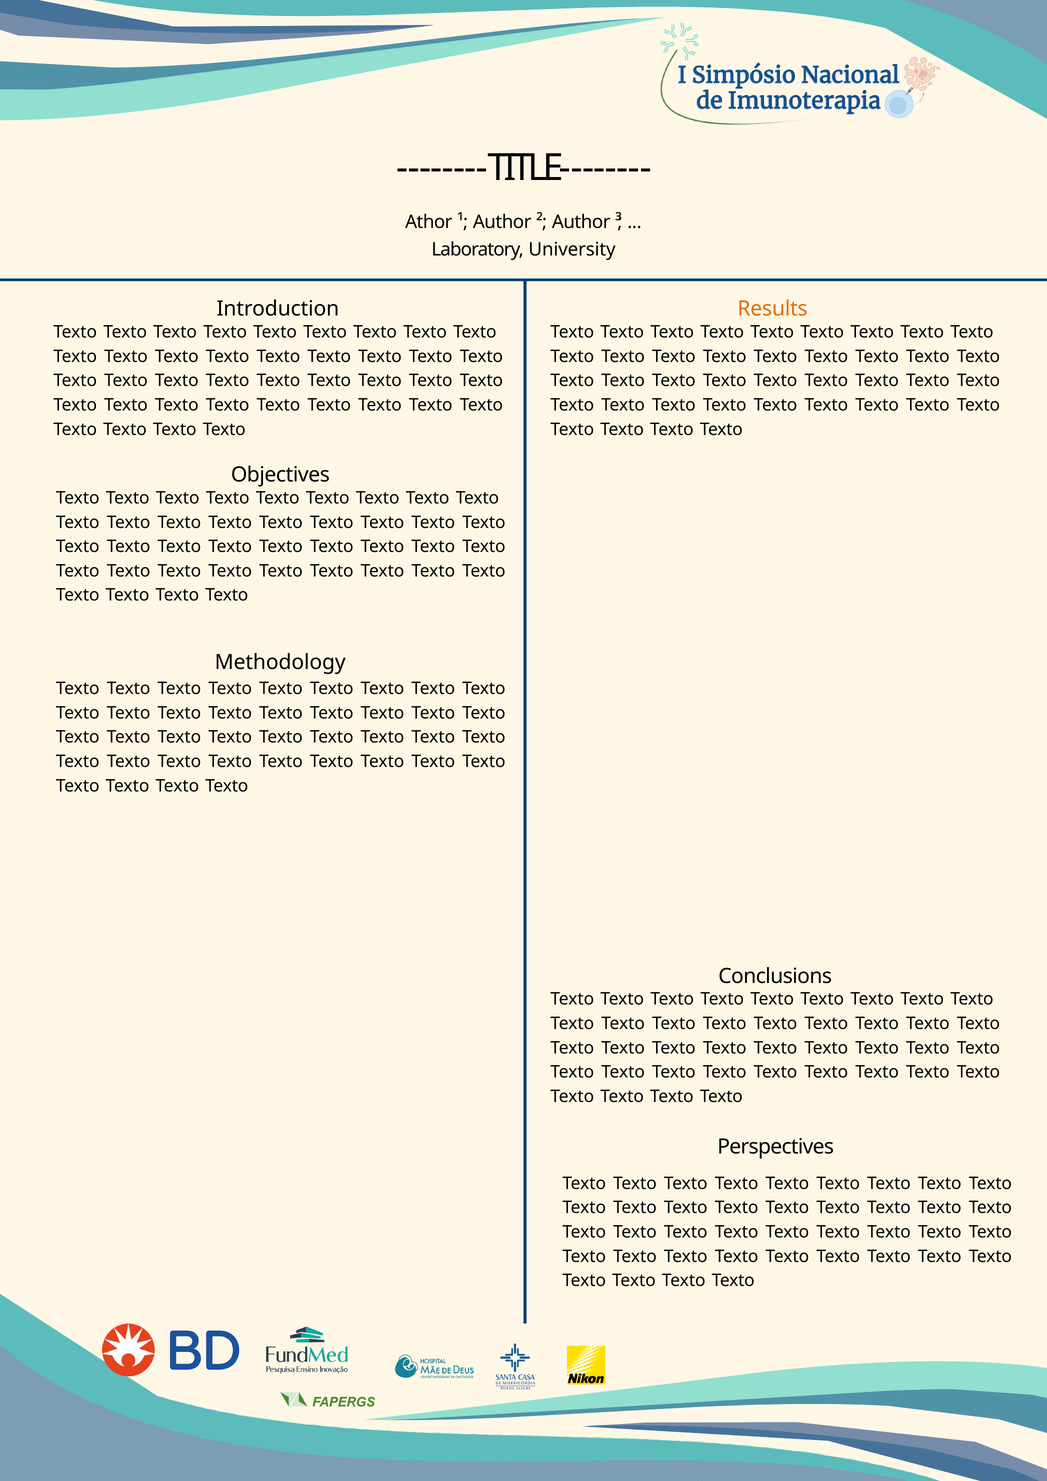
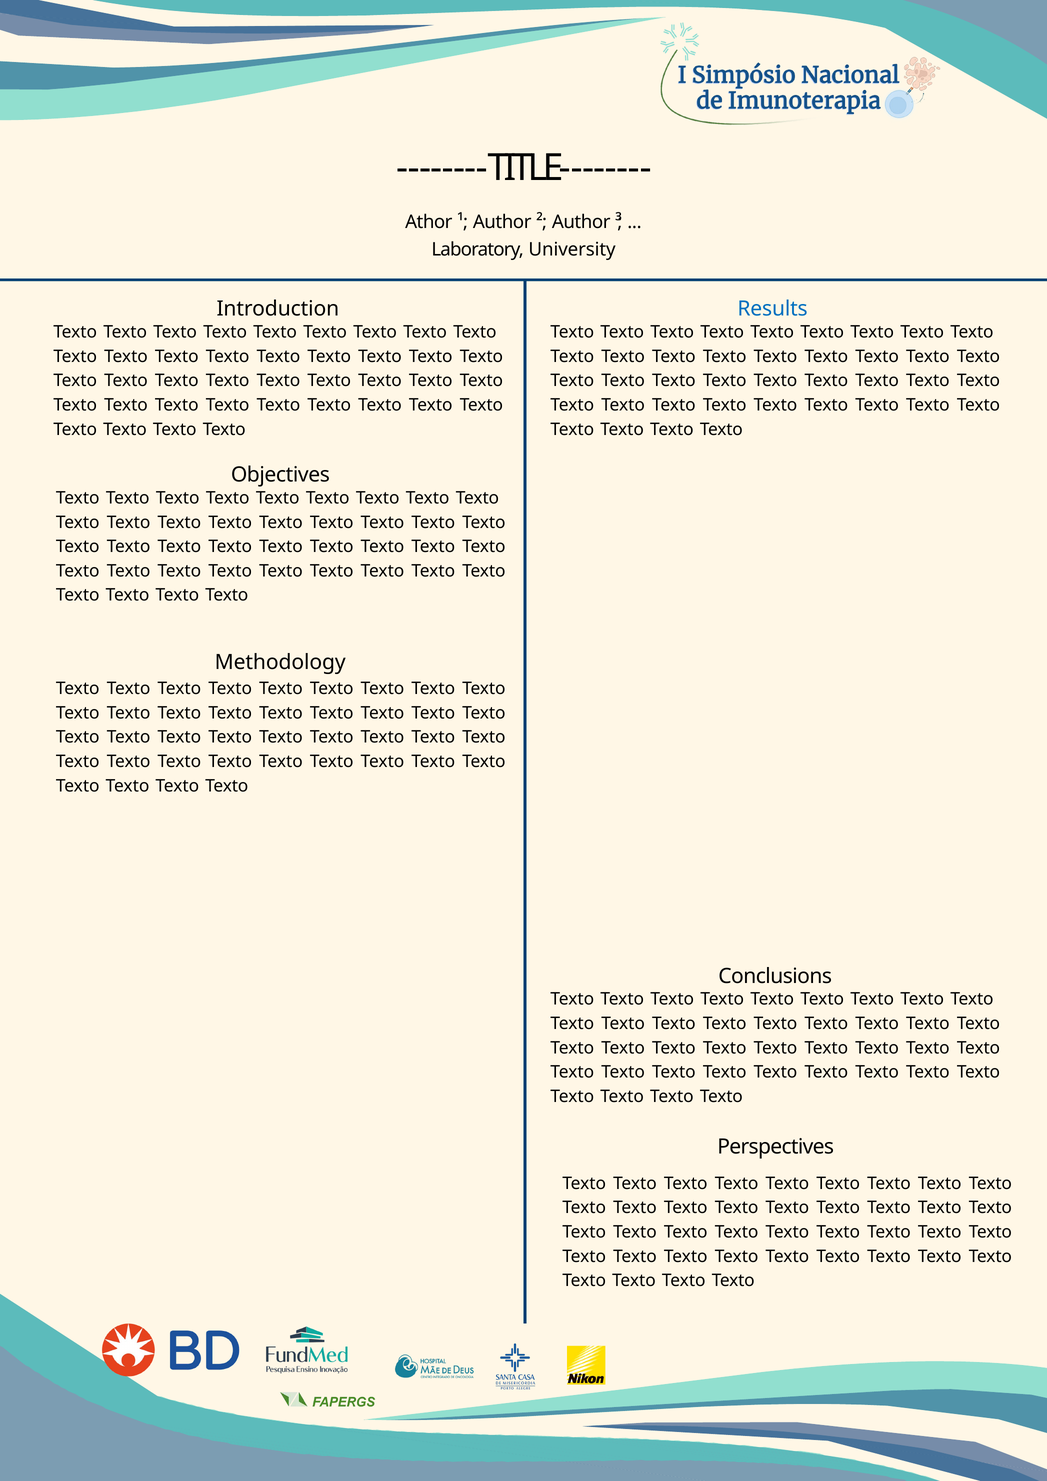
Results colour: orange -> blue (773, 309)
